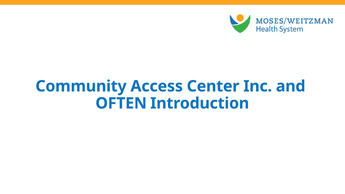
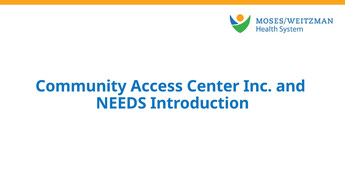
OFTEN: OFTEN -> NEEDS (121, 103)
